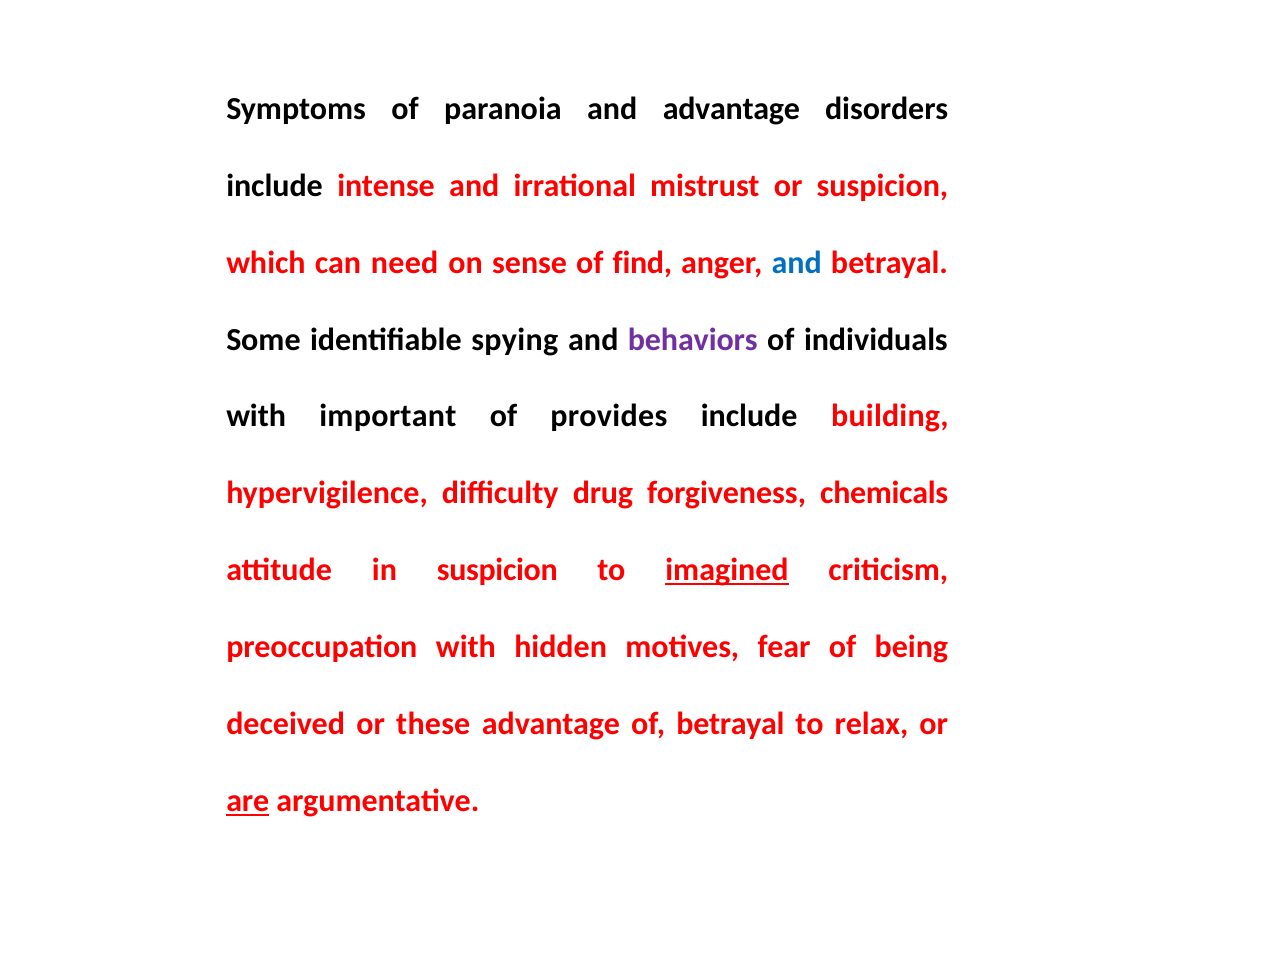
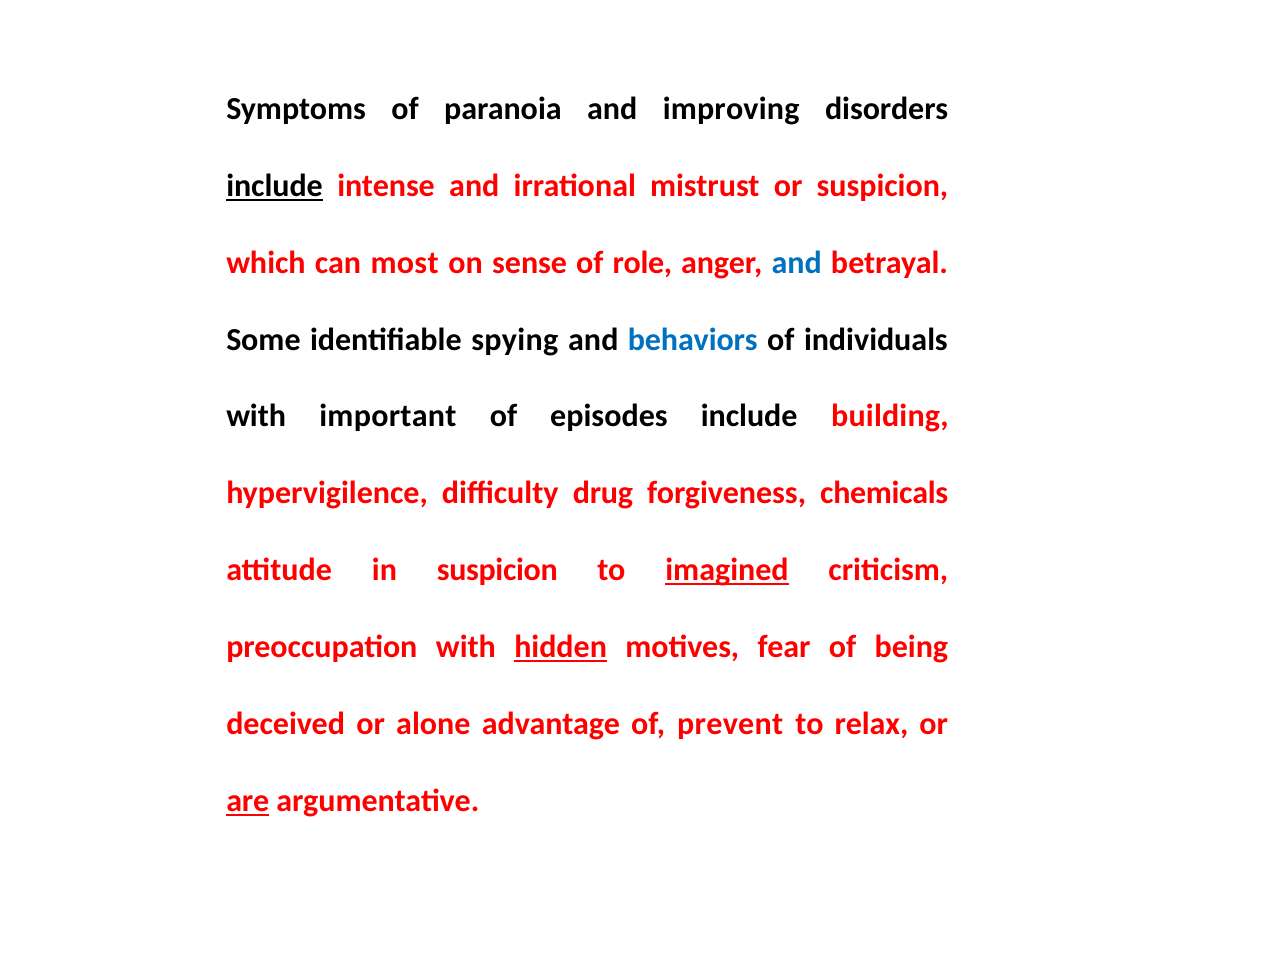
and advantage: advantage -> improving (731, 109)
include underline: none -> present (275, 186)
need: need -> most (405, 263)
find: find -> role (642, 263)
behaviors colour: purple -> blue (693, 340)
provides: provides -> episodes (609, 417)
hidden underline: none -> present (561, 647)
these: these -> alone (433, 724)
of betrayal: betrayal -> prevent (730, 724)
